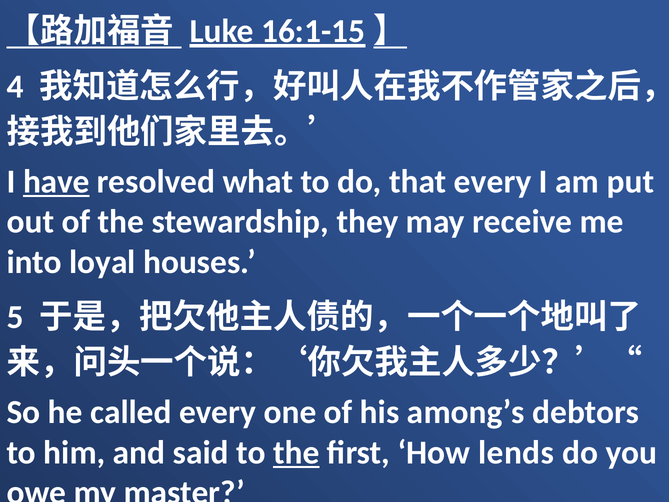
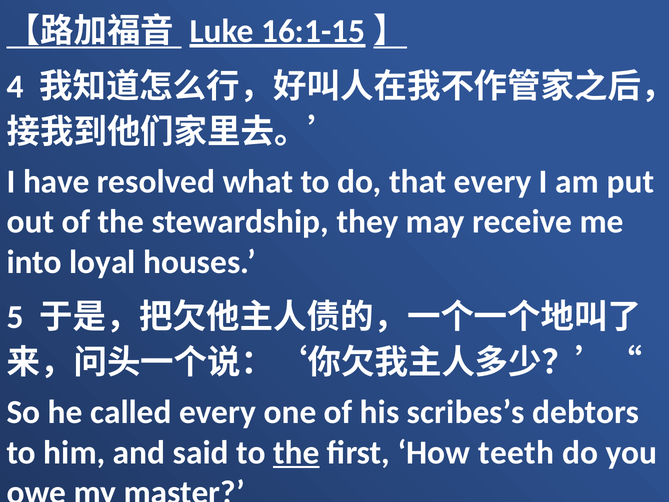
have underline: present -> none (56, 182)
among’s: among’s -> scribes’s (466, 412)
lends: lends -> teeth (516, 452)
